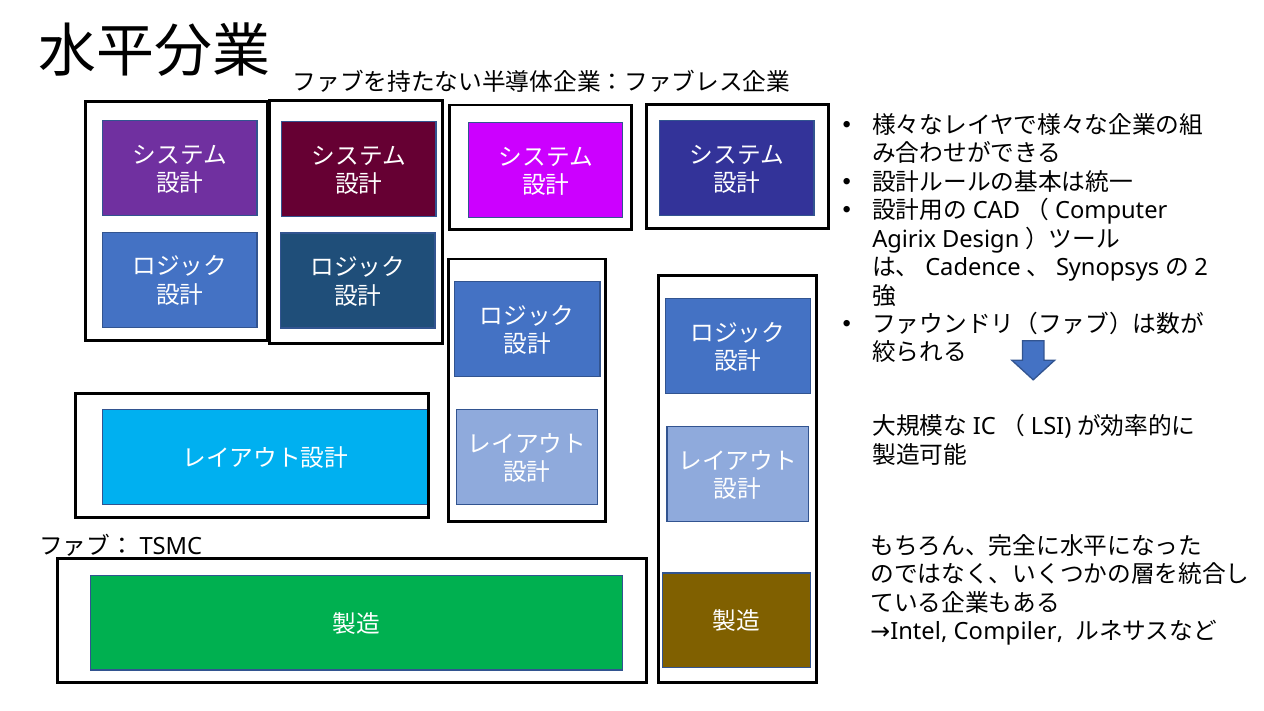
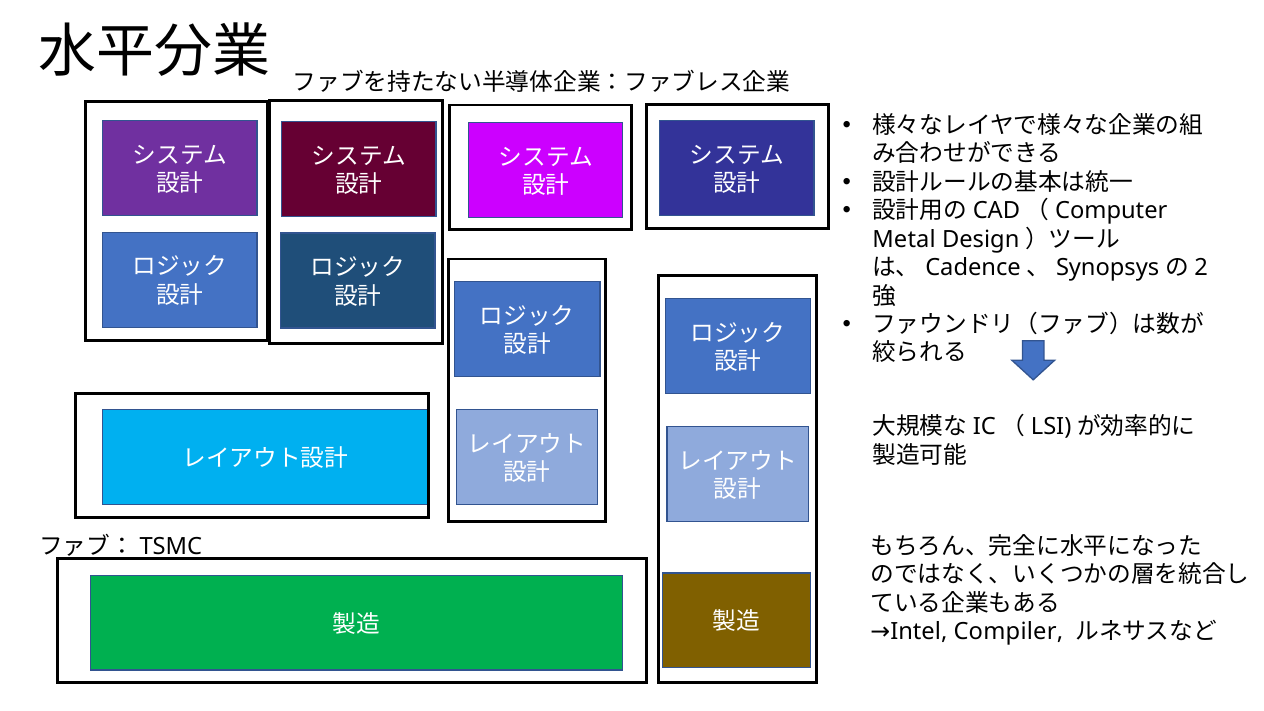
Agirix: Agirix -> Metal (904, 239)
